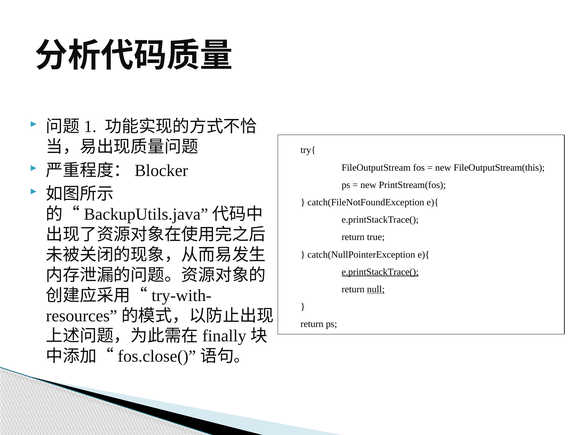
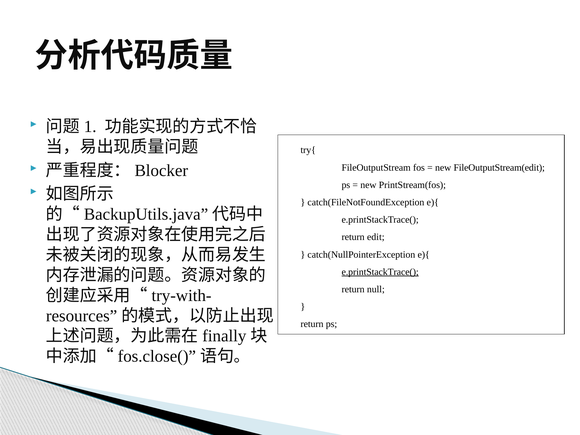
FileOutputStream(this: FileOutputStream(this -> FileOutputStream(edit (499, 168)
true: true -> edit (376, 237)
null underline: present -> none (376, 289)
